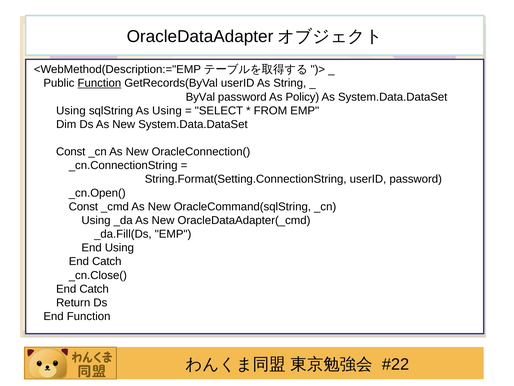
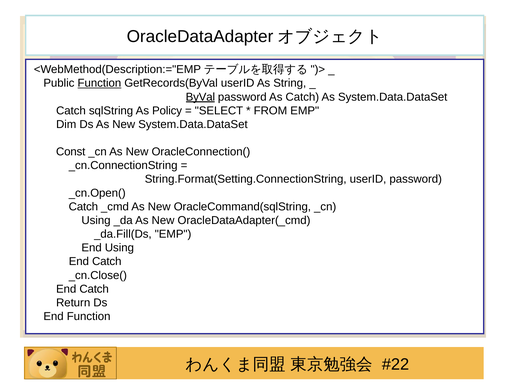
ByVal underline: none -> present (200, 97)
As Policy: Policy -> Catch (302, 97)
Using: Using -> Catch (71, 110)
As Using: Using -> Policy (167, 110)
Const: Const -> Catch (83, 206)
